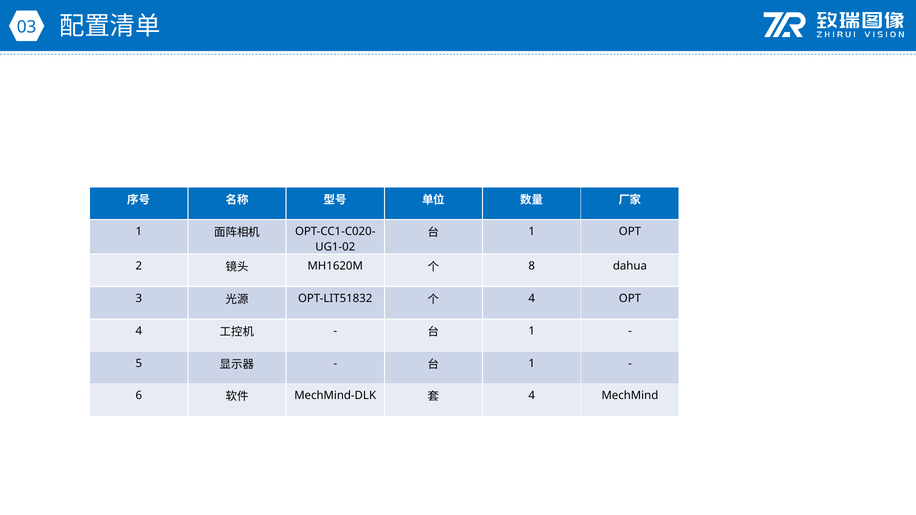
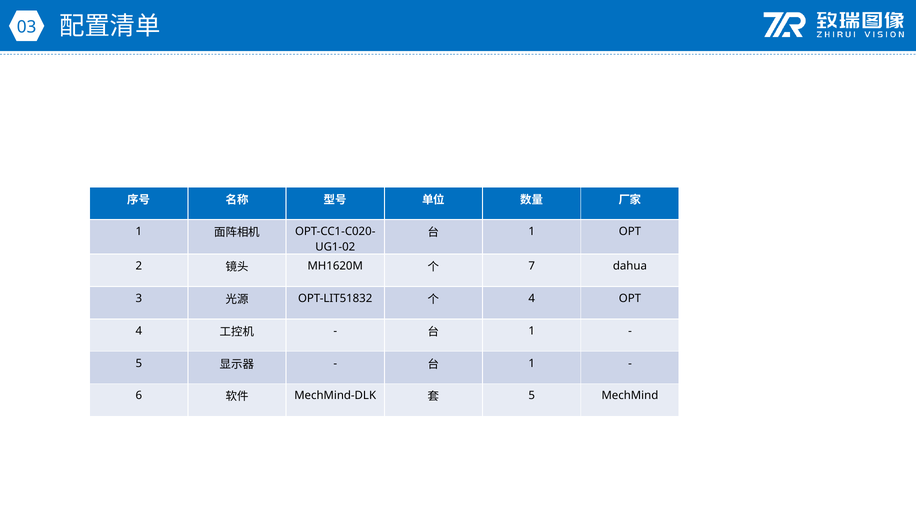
8: 8 -> 7 (532, 266)
4: 4 -> 5 (532, 396)
